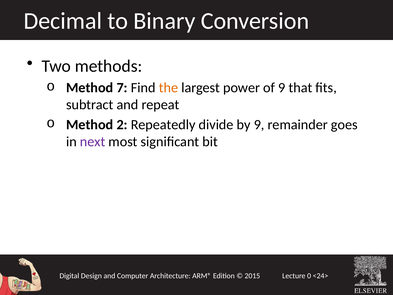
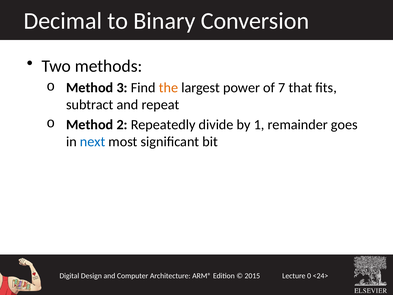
7: 7 -> 3 (122, 88)
of 9: 9 -> 7 (282, 88)
by 9: 9 -> 1 (259, 125)
next colour: purple -> blue (93, 142)
